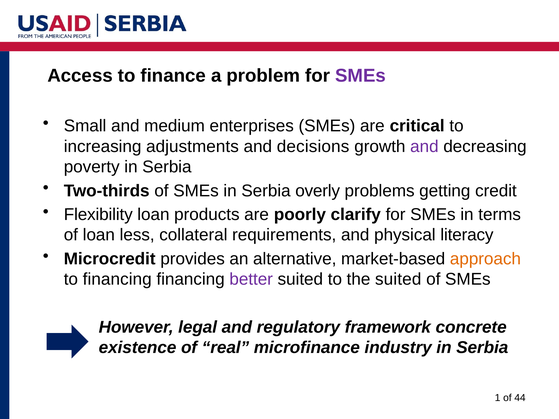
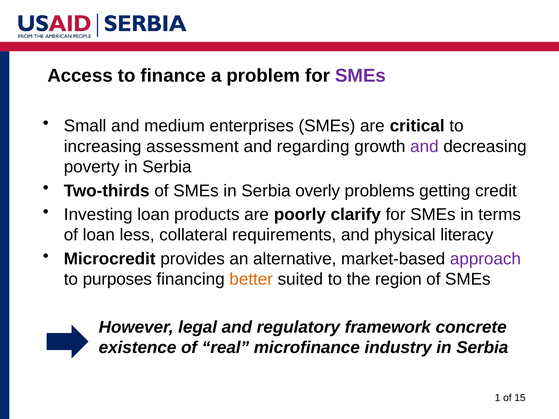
adjustments: adjustments -> assessment (192, 146)
decisions: decisions -> regarding (313, 146)
Flexibility: Flexibility -> Investing (98, 215)
approach colour: orange -> purple (485, 259)
to financing: financing -> purposes (117, 280)
better colour: purple -> orange (251, 280)
the suited: suited -> region (398, 280)
44: 44 -> 15 (520, 398)
